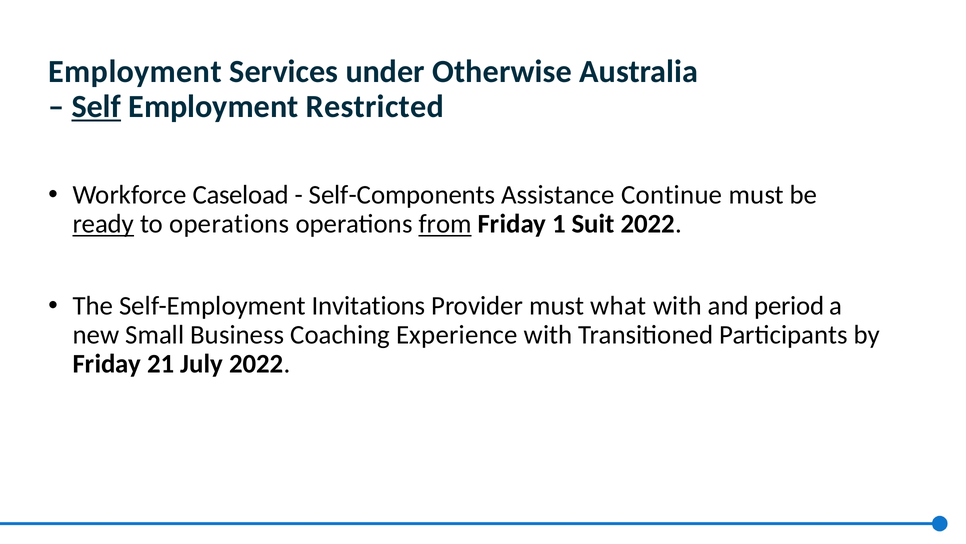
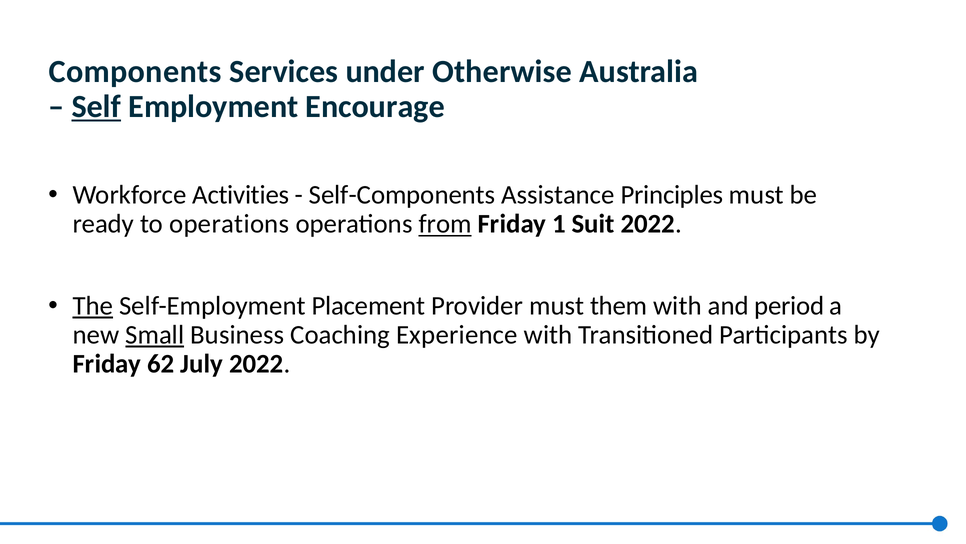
Employment: Employment -> Components (135, 72)
Restricted: Restricted -> Encourage (375, 107)
Caseload: Caseload -> Activities (241, 195)
Continue: Continue -> Principles (672, 195)
ready underline: present -> none (103, 224)
The underline: none -> present (93, 306)
Invitations: Invitations -> Placement (368, 306)
what: what -> them (619, 306)
Small underline: none -> present (155, 335)
21: 21 -> 62 (161, 364)
